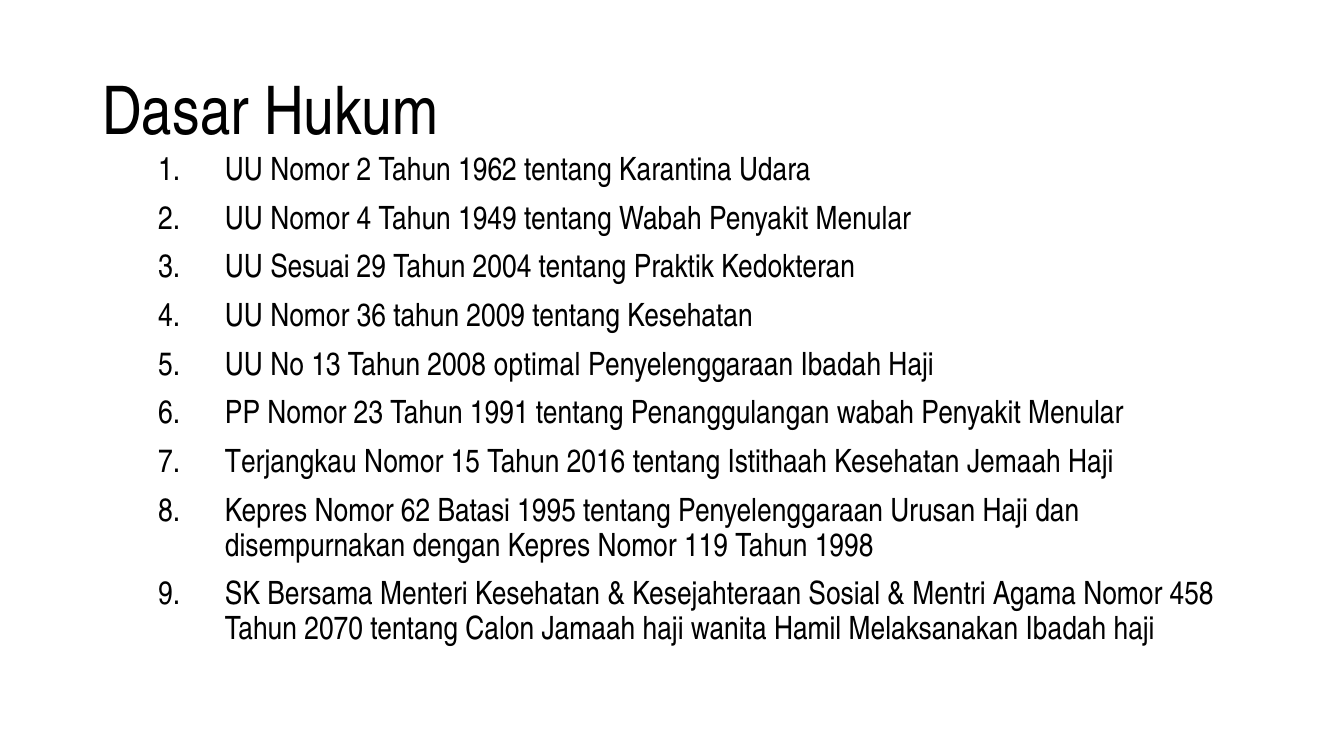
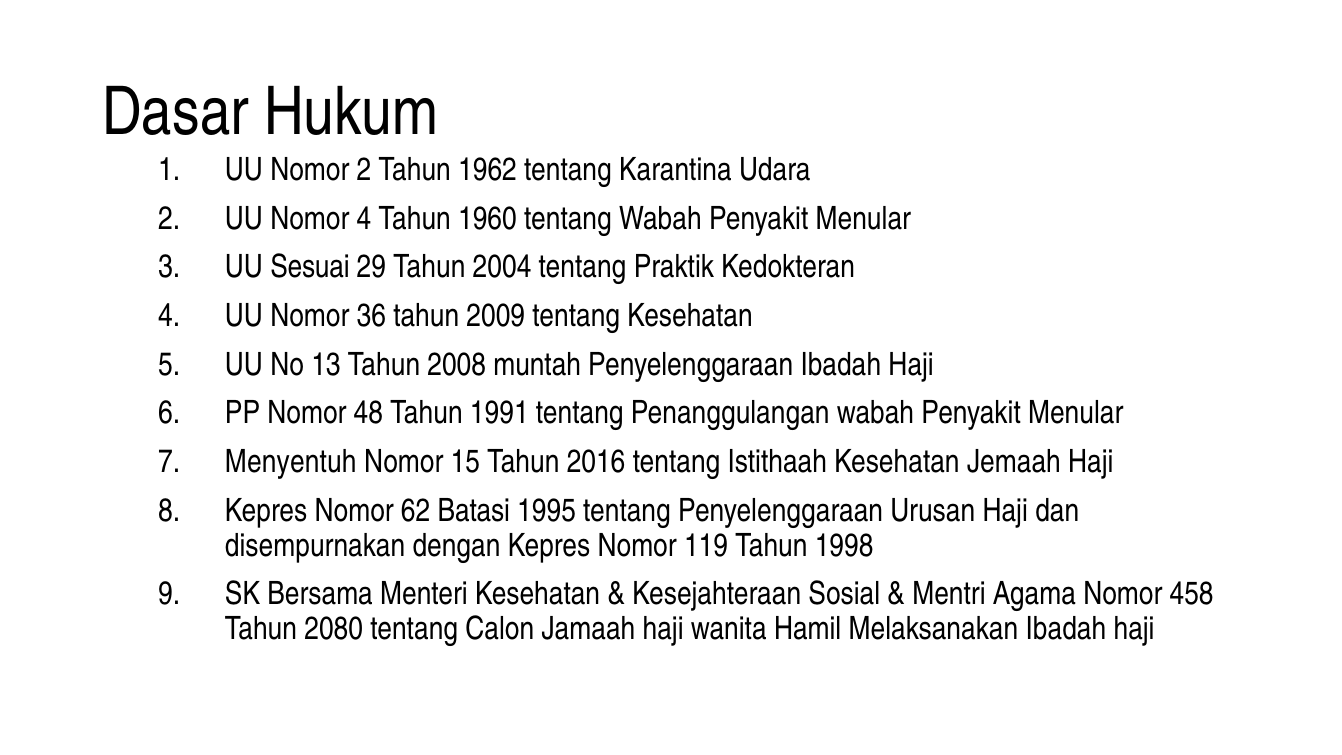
1949: 1949 -> 1960 (487, 219)
optimal: optimal -> muntah (537, 365)
23: 23 -> 48 (368, 413)
Terjangkau: Terjangkau -> Menyentuh (291, 462)
2070: 2070 -> 2080 (334, 629)
